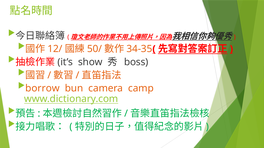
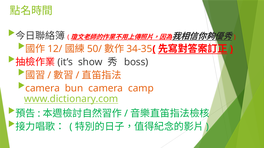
borrow: borrow -> camera (43, 89)
